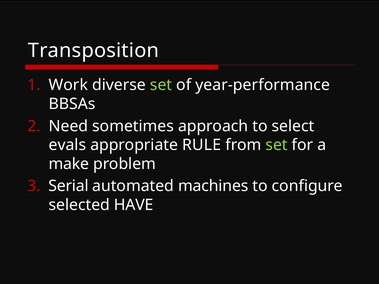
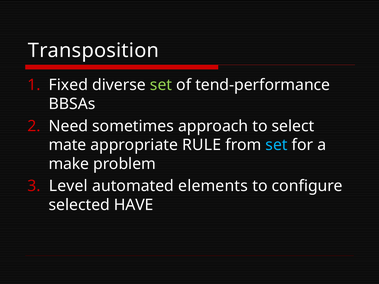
Work: Work -> Fixed (68, 85)
year-performance: year-performance -> tend-performance (263, 85)
evals: evals -> mate (67, 145)
set colour: light green -> light blue (277, 145)
Serial: Serial -> Level (68, 186)
machines: machines -> elements (213, 186)
